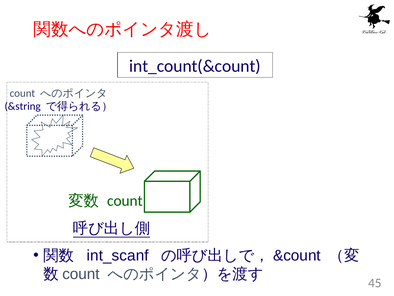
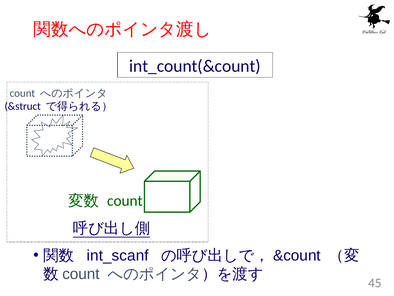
&string: &string -> &struct (23, 106)
